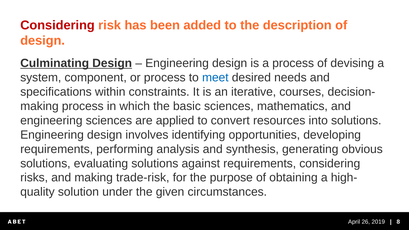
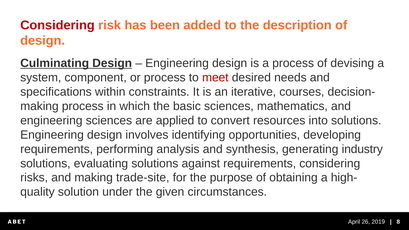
meet colour: blue -> red (215, 78)
obvious: obvious -> industry (362, 149)
trade-risk: trade-risk -> trade-site (143, 178)
